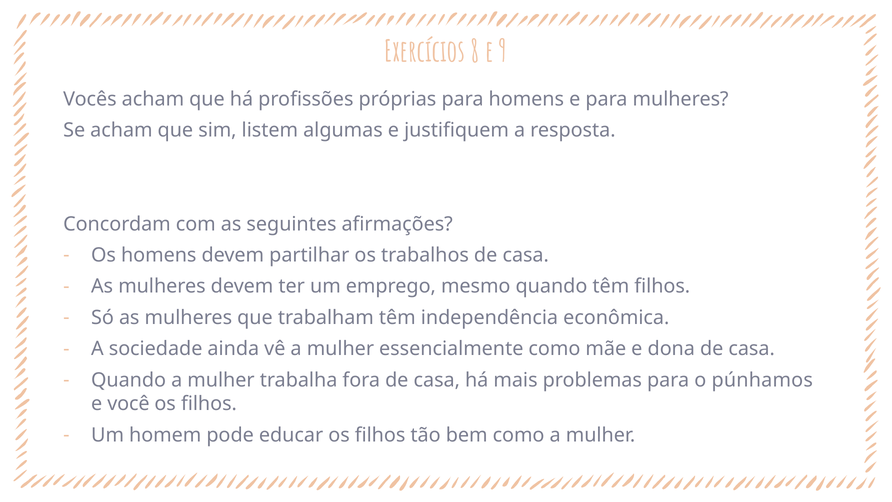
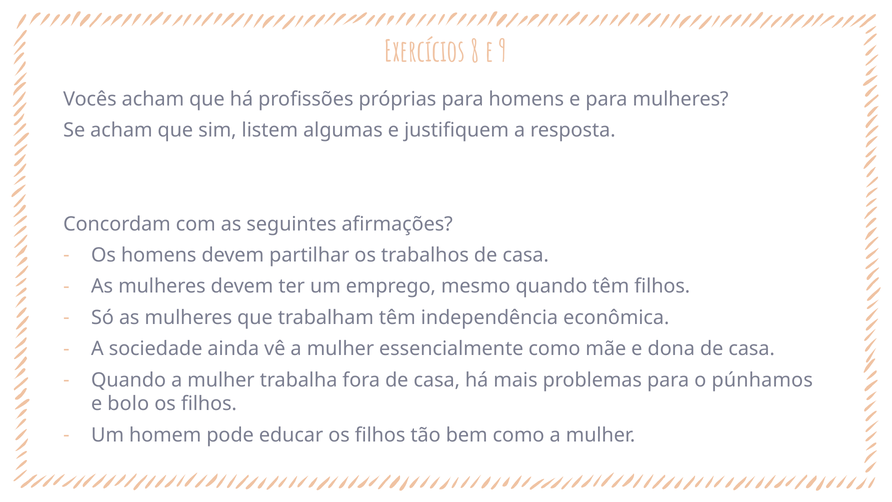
você: você -> bolo (128, 404)
